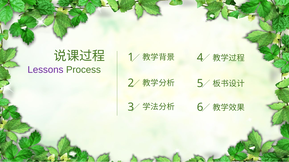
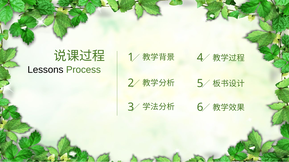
Lessons colour: purple -> black (45, 70)
